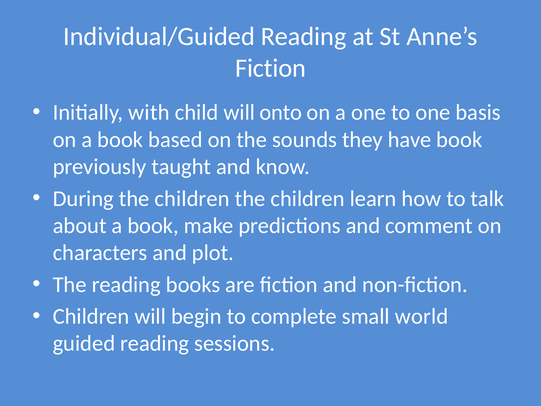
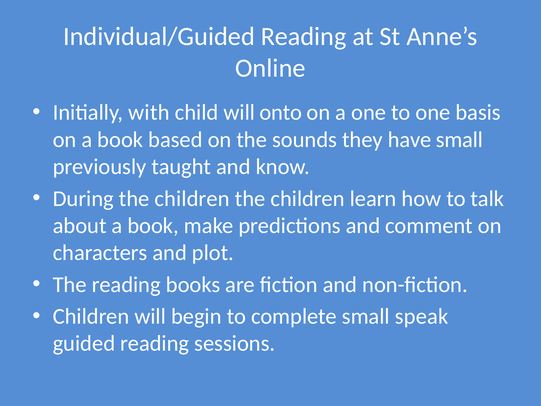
Fiction: Fiction -> Online (270, 68)
have book: book -> small (459, 140)
world: world -> speak (422, 316)
